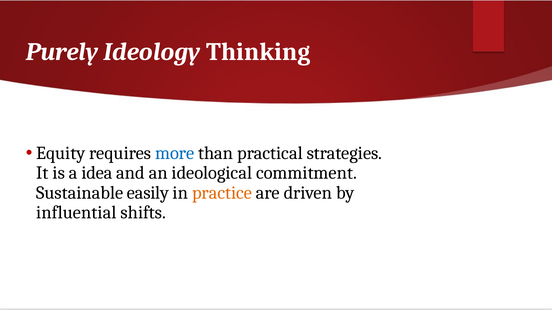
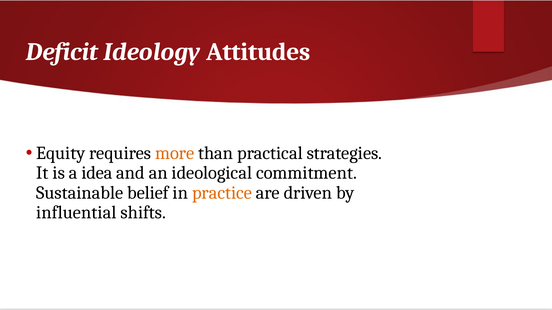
Purely: Purely -> Deficit (62, 52)
Thinking: Thinking -> Attitudes (258, 52)
more colour: blue -> orange (175, 153)
easily: easily -> belief (148, 193)
